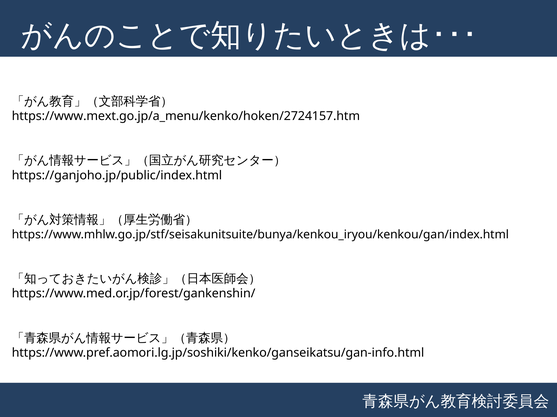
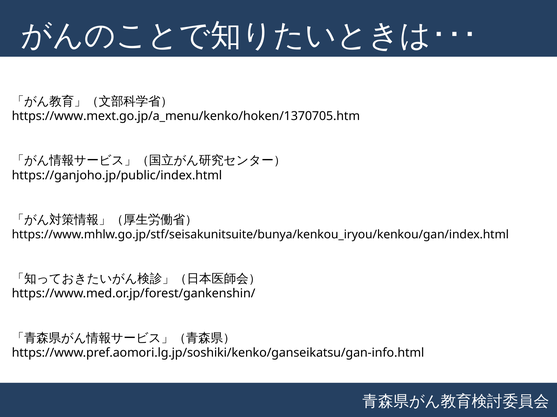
https://www.mext.go.jp/a_menu/kenko/hoken/2724157.htm: https://www.mext.go.jp/a_menu/kenko/hoken/2724157.htm -> https://www.mext.go.jp/a_menu/kenko/hoken/1370705.htm (186, 116)
